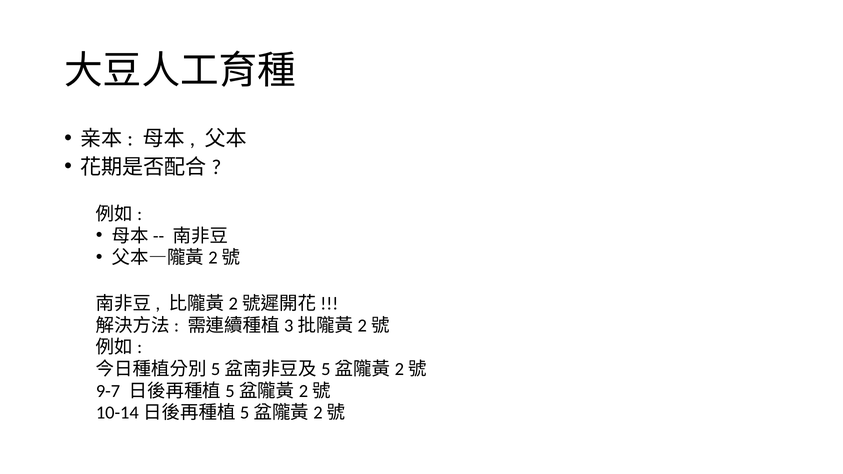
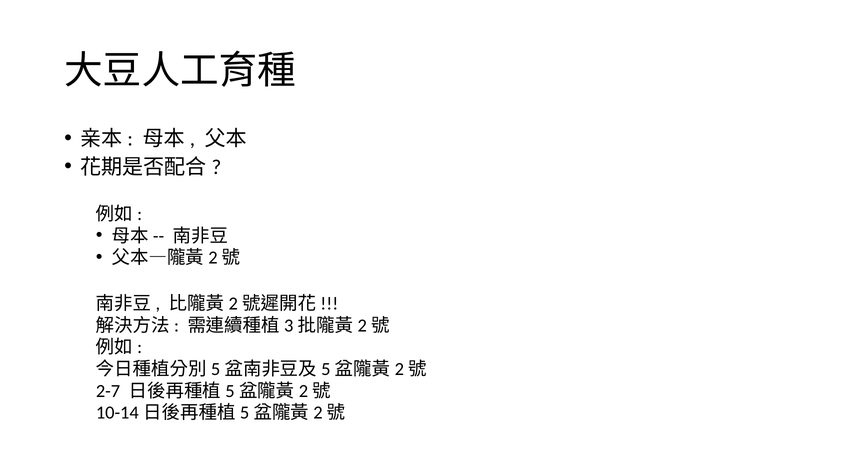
9-7: 9-7 -> 2-7 (108, 391)
